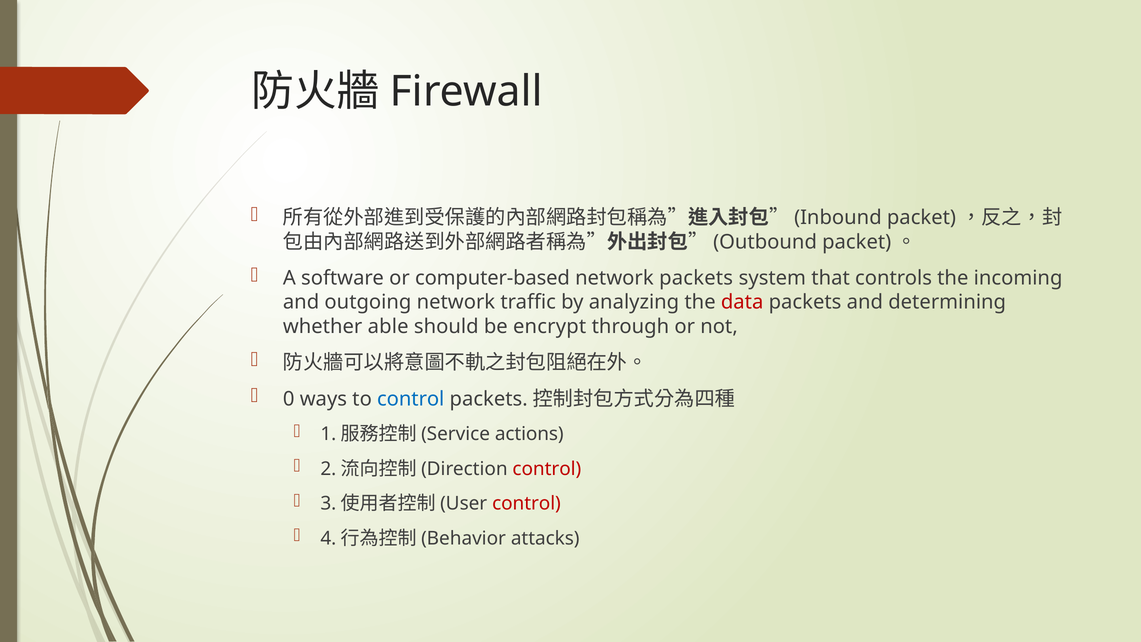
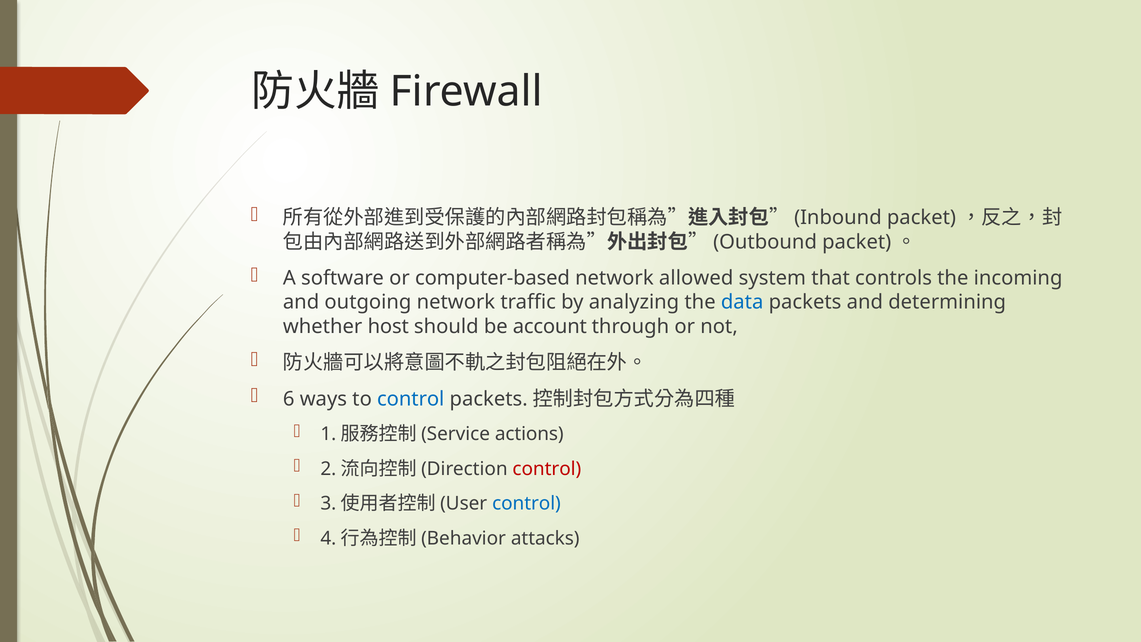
network packets: packets -> allowed (696, 278)
data colour: red -> blue (742, 302)
able: able -> host (388, 326)
encrypt: encrypt -> account (550, 326)
0: 0 -> 6 (289, 399)
control colour: red -> blue (526, 503)
